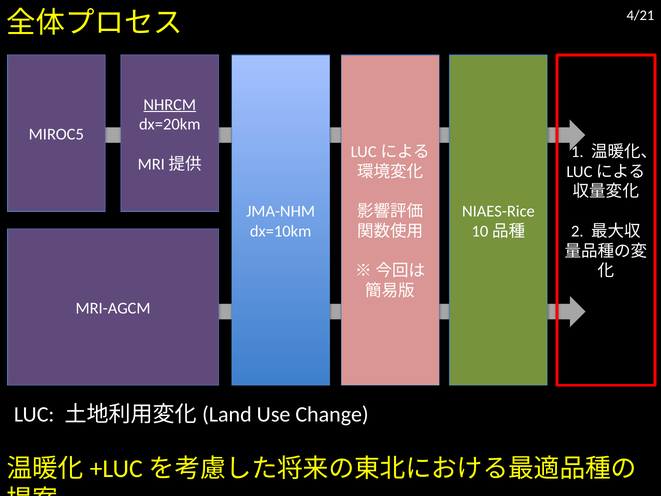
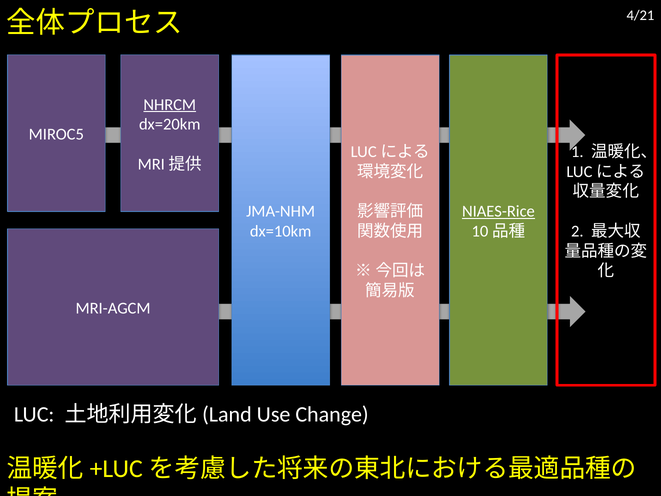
NIAES-Rice underline: none -> present (498, 211)
